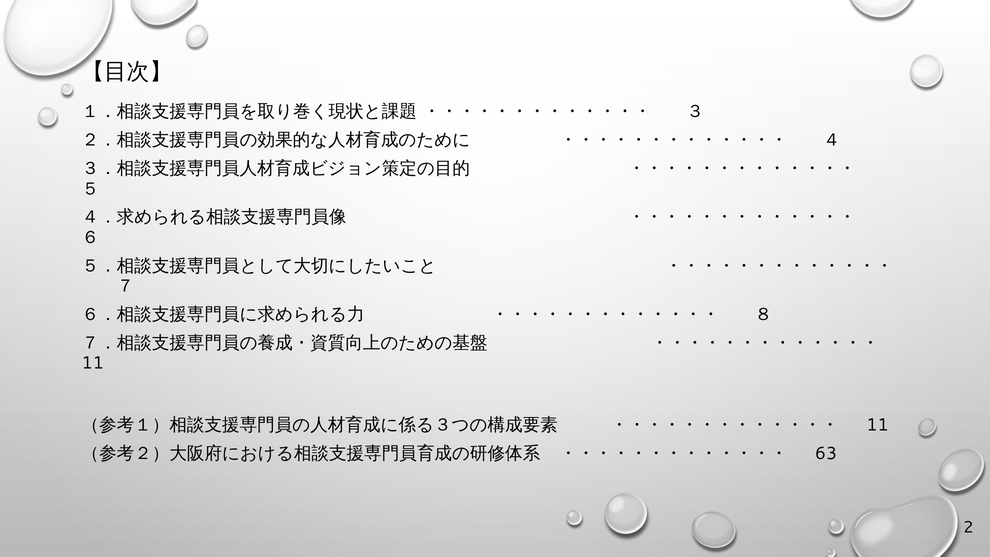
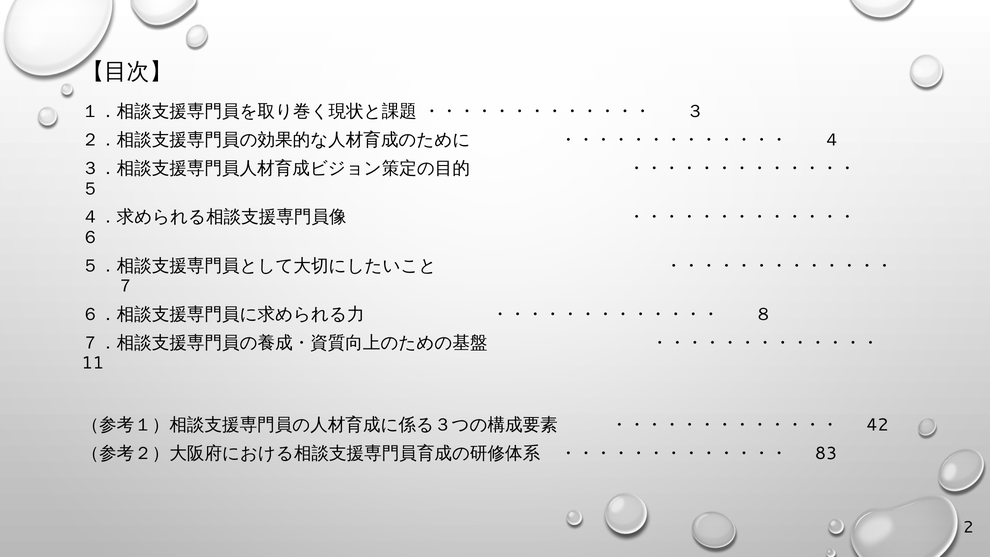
11: 11 -> 42 (877, 425)
63: 63 -> 83 (826, 453)
